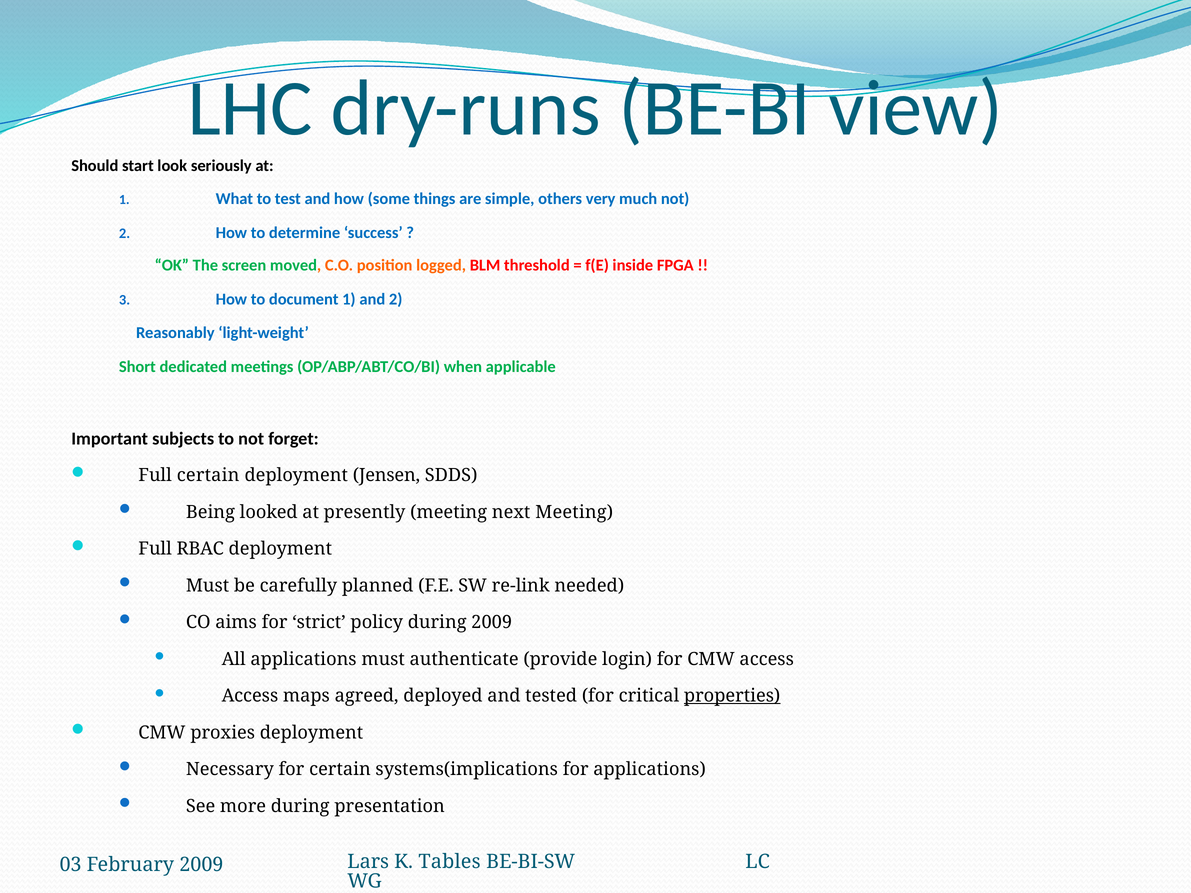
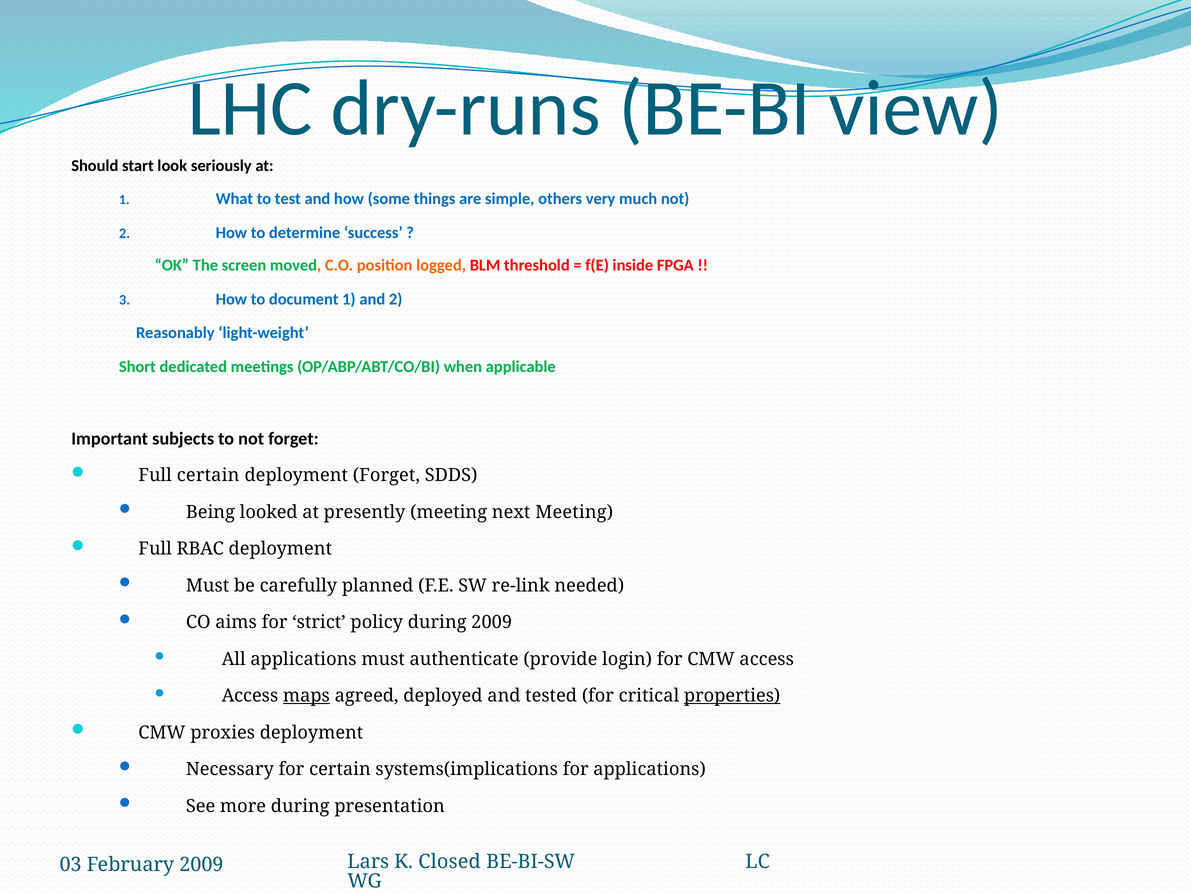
deployment Jensen: Jensen -> Forget (386, 475)
maps underline: none -> present (306, 696)
Tables: Tables -> Closed (450, 862)
